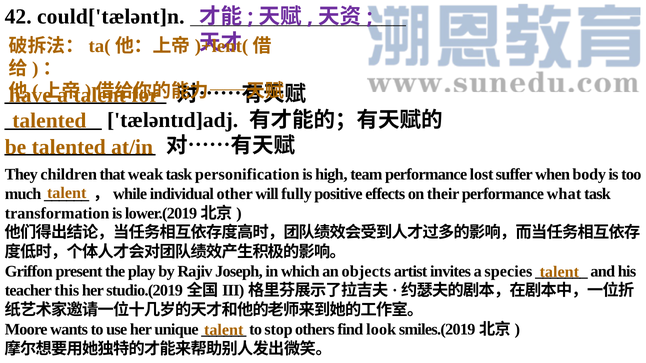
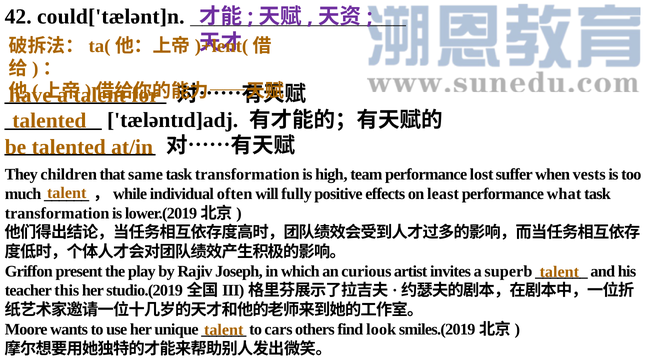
weak: weak -> same (146, 175)
personification: personification -> transformation (247, 175)
body: body -> vests (589, 175)
other: other -> often (235, 194)
their: their -> least (443, 194)
objects: objects -> curious (366, 272)
species: species -> superb (508, 272)
stop: stop -> cars (279, 330)
